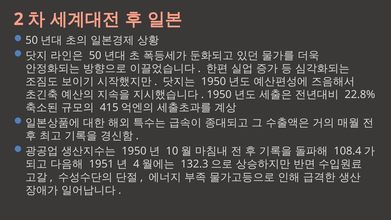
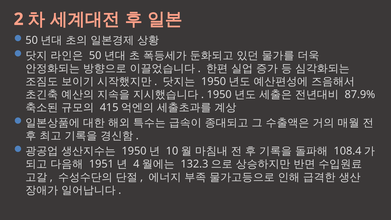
22.8%: 22.8% -> 87.9% (360, 95)
